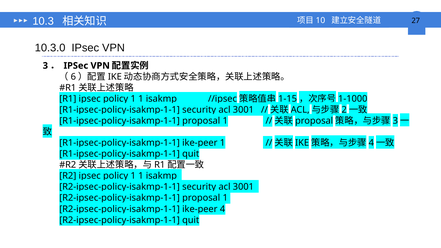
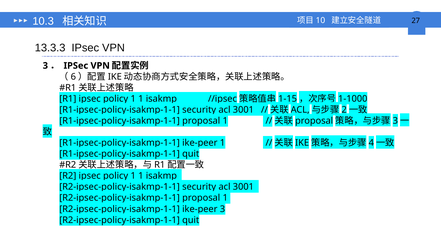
10.3.0: 10.3.0 -> 13.3.3 (50, 48)
4: 4 -> 3 (222, 209)
